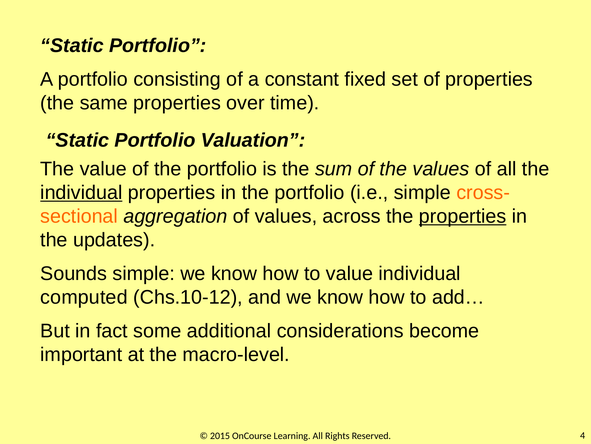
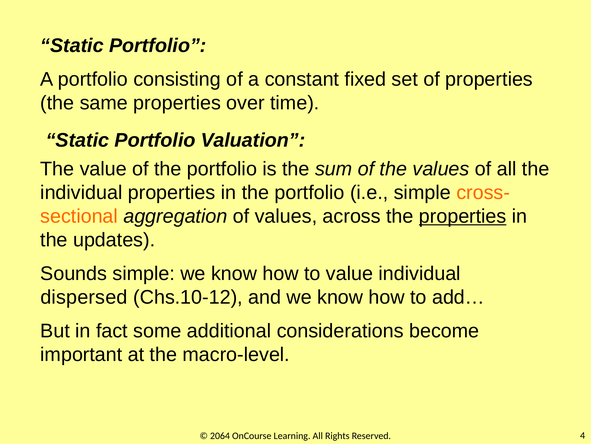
individual underline: present -> none (81, 192)
computed: computed -> dispersed (84, 297)
2015: 2015 -> 2064 (220, 435)
